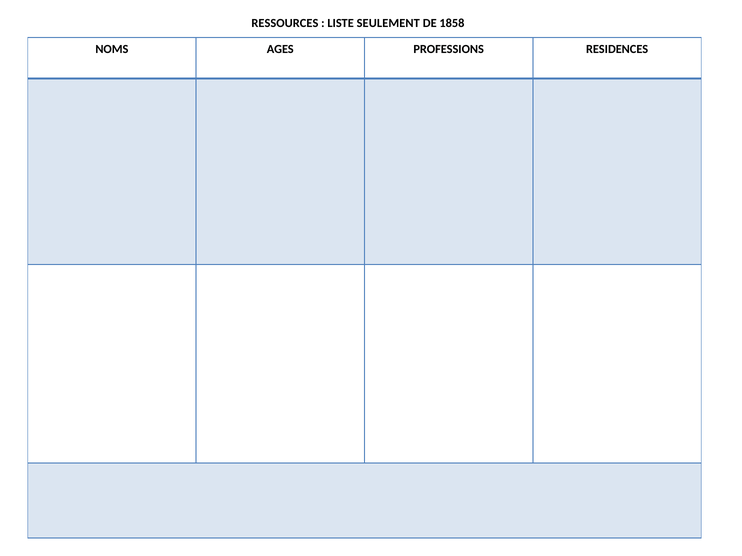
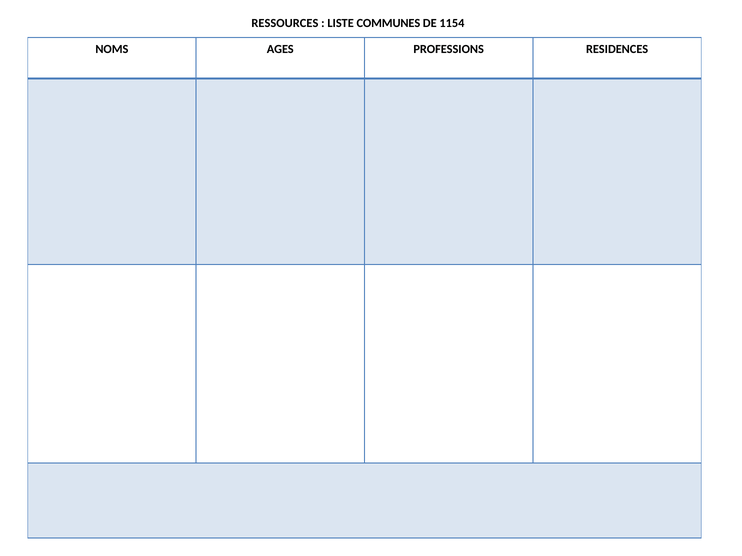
SEULEMENT: SEULEMENT -> COMMUNES (388, 23)
1858: 1858 -> 1154 (452, 23)
